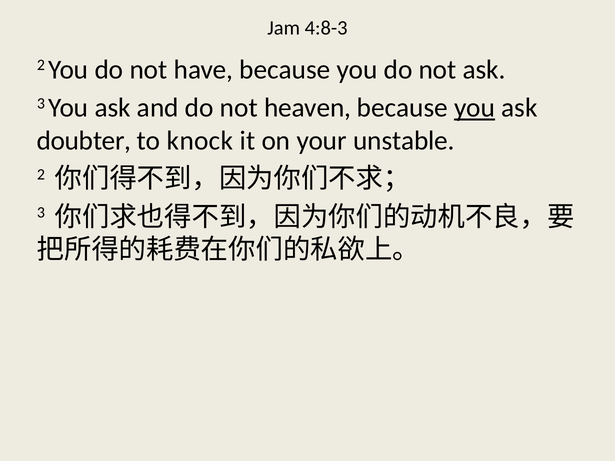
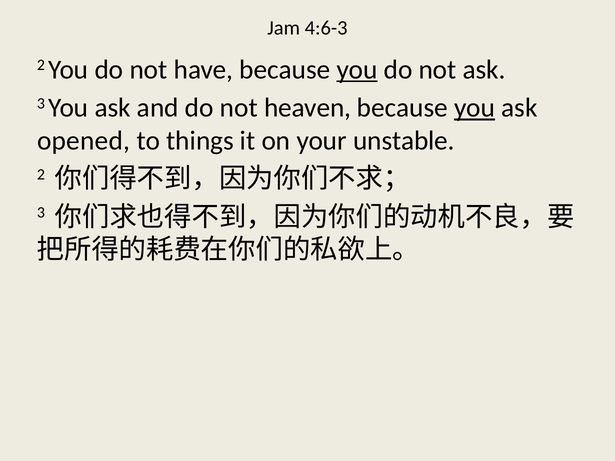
4:8-3: 4:8-3 -> 4:6-3 (326, 28)
you underline: none -> present (357, 70)
doubter: doubter -> opened (84, 141)
knock: knock -> things (200, 141)
